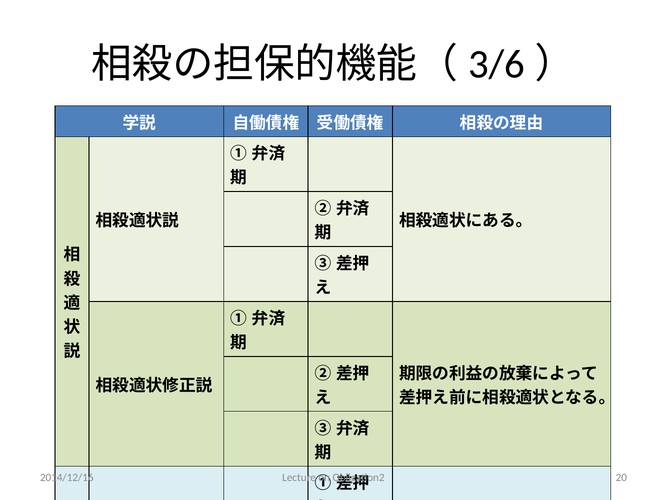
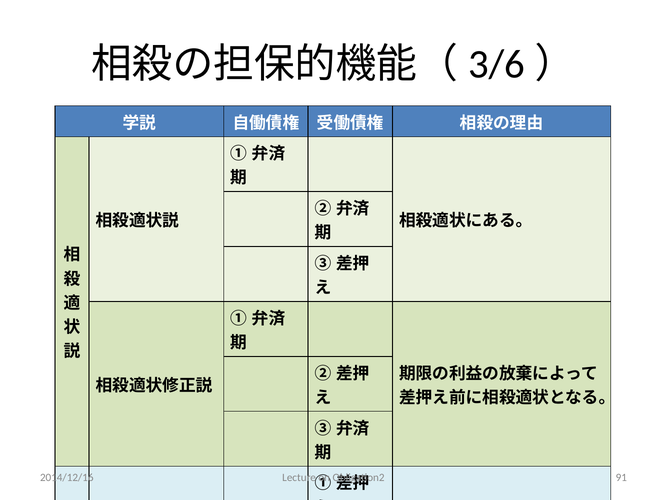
20: 20 -> 91 (621, 478)
